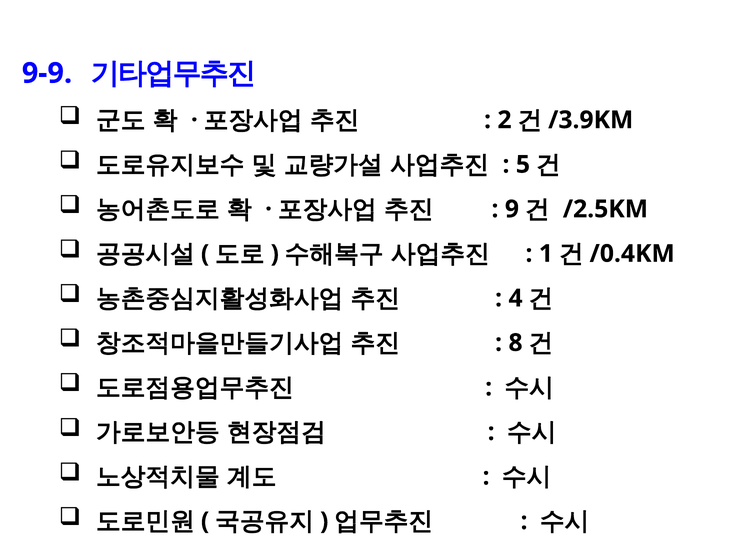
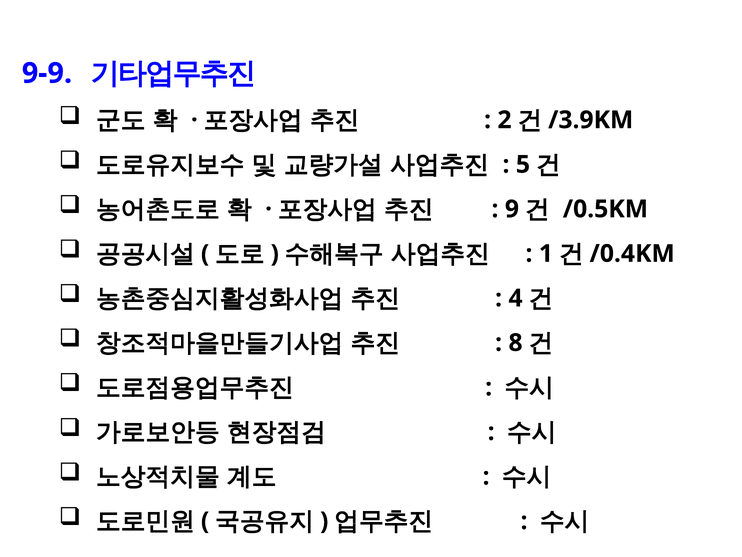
/2.5KM: /2.5KM -> /0.5KM (605, 209)
